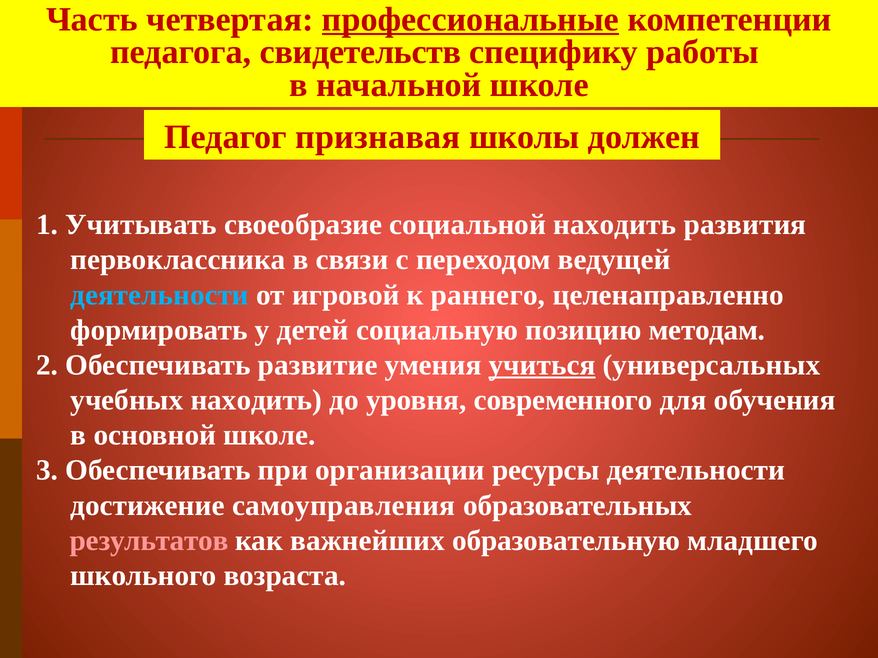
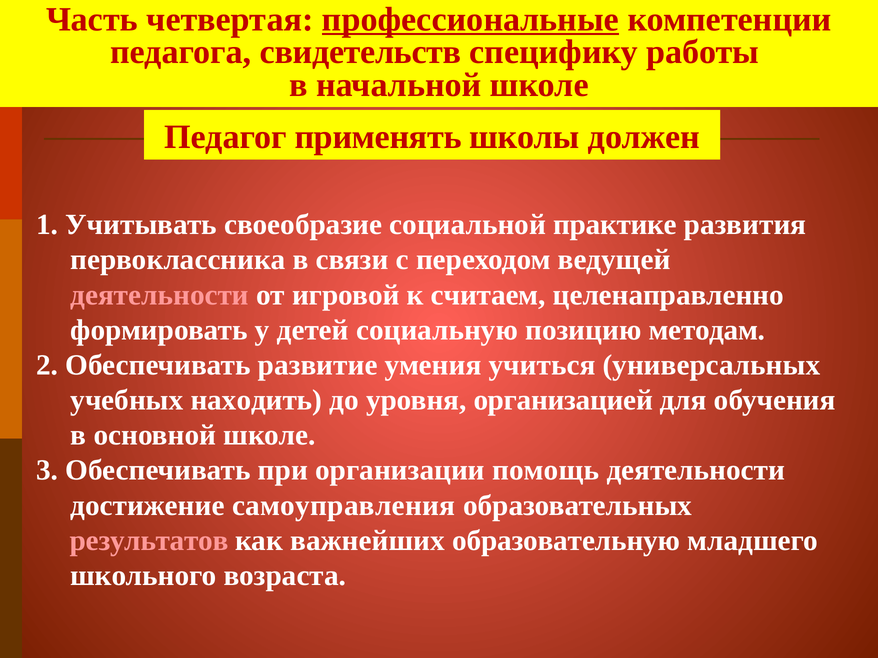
признавая: признавая -> применять (378, 137)
социальной находить: находить -> практике (615, 225)
деятельности colour: light blue -> pink (160, 295)
раннего: раннего -> считаем (488, 295)
учиться underline: present -> none (542, 365)
современного: современного -> организацией (563, 400)
ресурсы: ресурсы -> помощь (546, 471)
